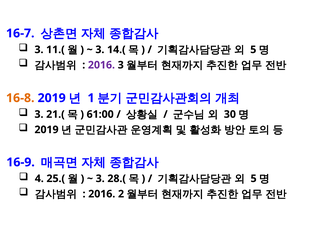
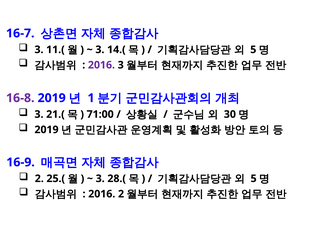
16-8 colour: orange -> purple (20, 98)
61:00: 61:00 -> 71:00 (100, 114)
4: 4 -> 2 (39, 179)
